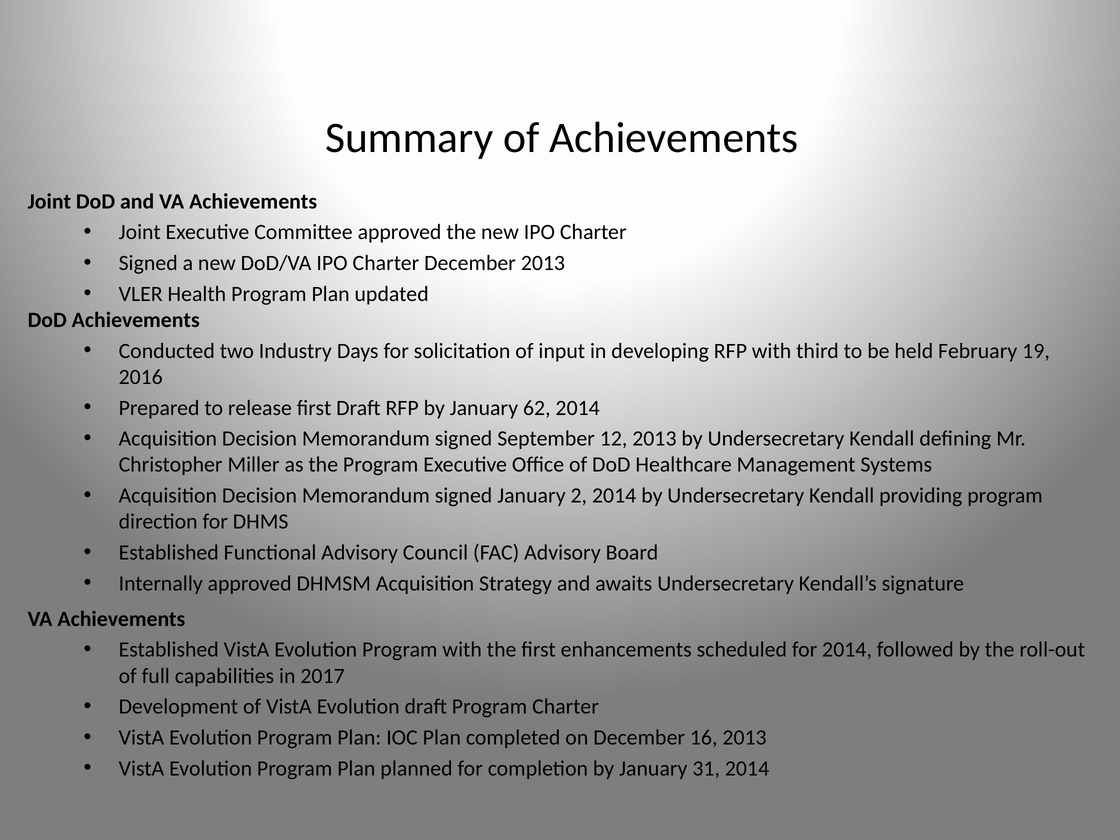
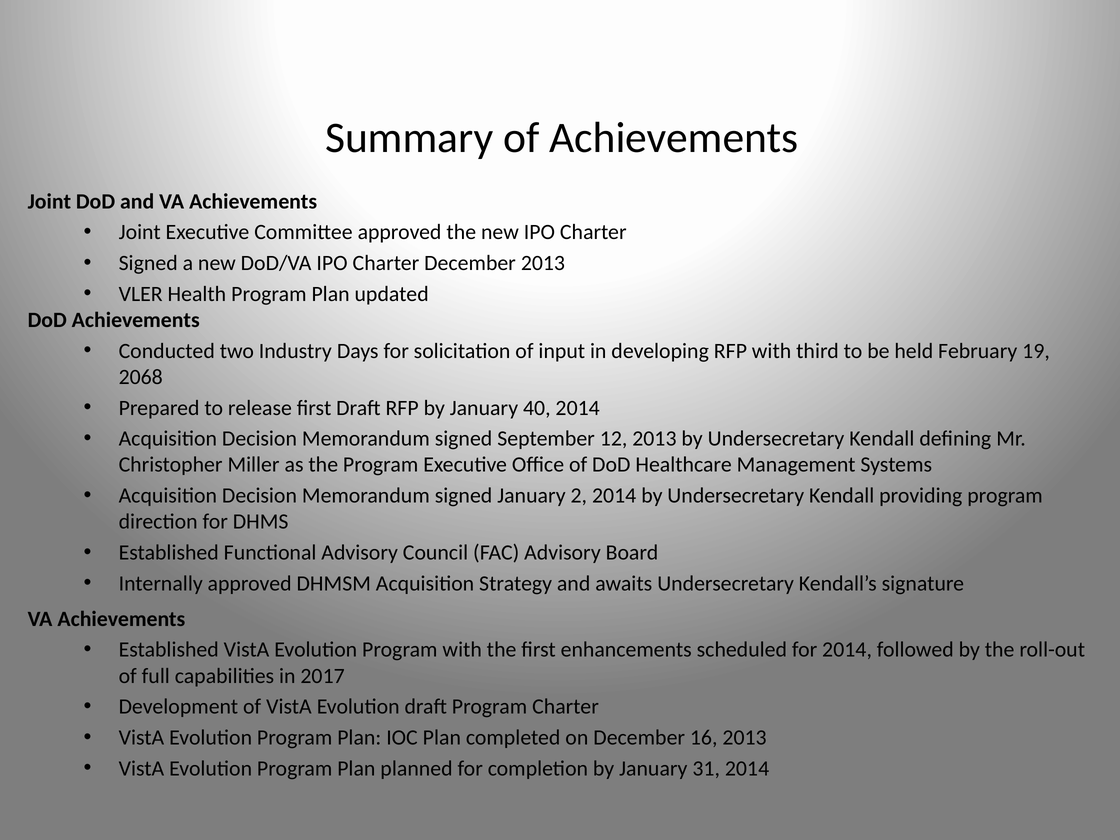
2016: 2016 -> 2068 (141, 377)
62: 62 -> 40 (537, 408)
